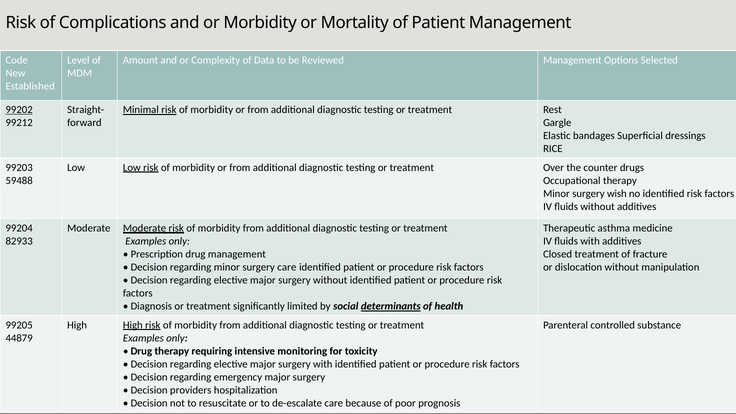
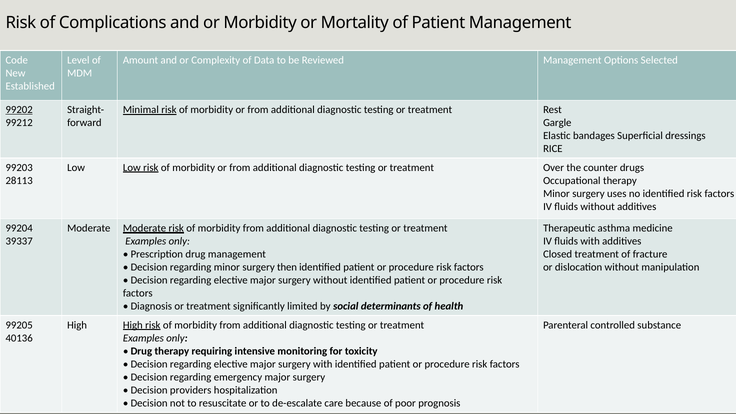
59488: 59488 -> 28113 (19, 181)
wish: wish -> uses (617, 194)
82933: 82933 -> 39337 (19, 241)
surgery care: care -> then (287, 267)
determinants underline: present -> none (391, 306)
44879: 44879 -> 40136 (19, 338)
